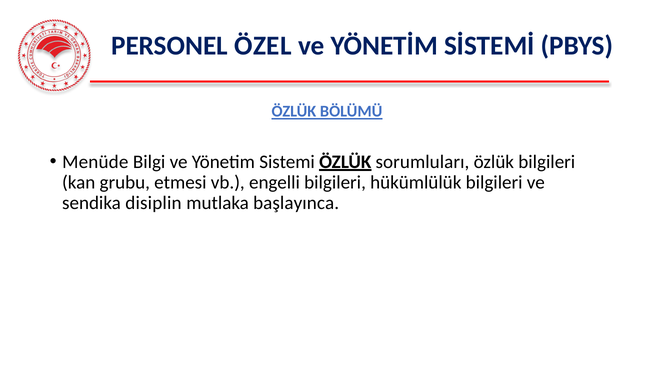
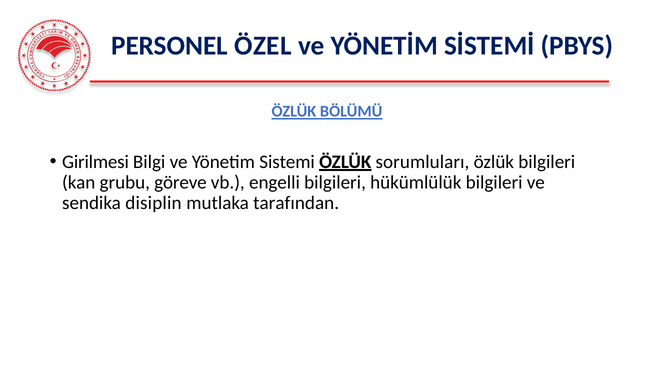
Menüde: Menüde -> Girilmesi (95, 162)
etmesi: etmesi -> göreve (180, 182)
başlayınca: başlayınca -> tarafından (296, 203)
